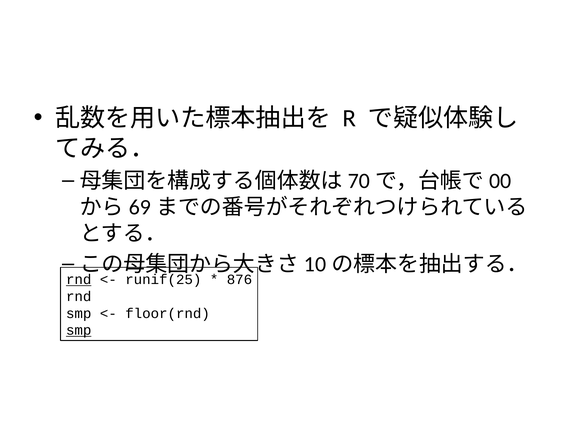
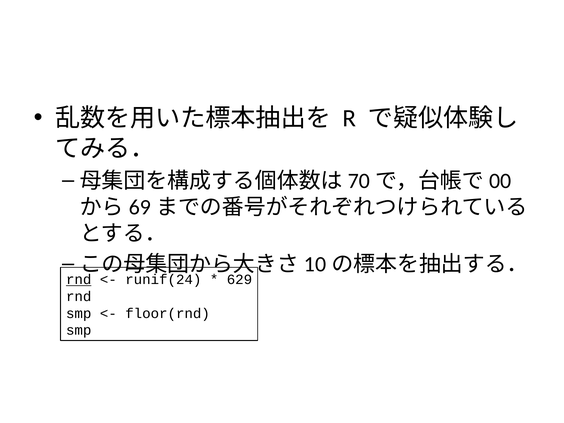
runif(25: runif(25 -> runif(24 (163, 280)
876: 876 -> 629 (239, 280)
smp underline: present -> none (79, 330)
